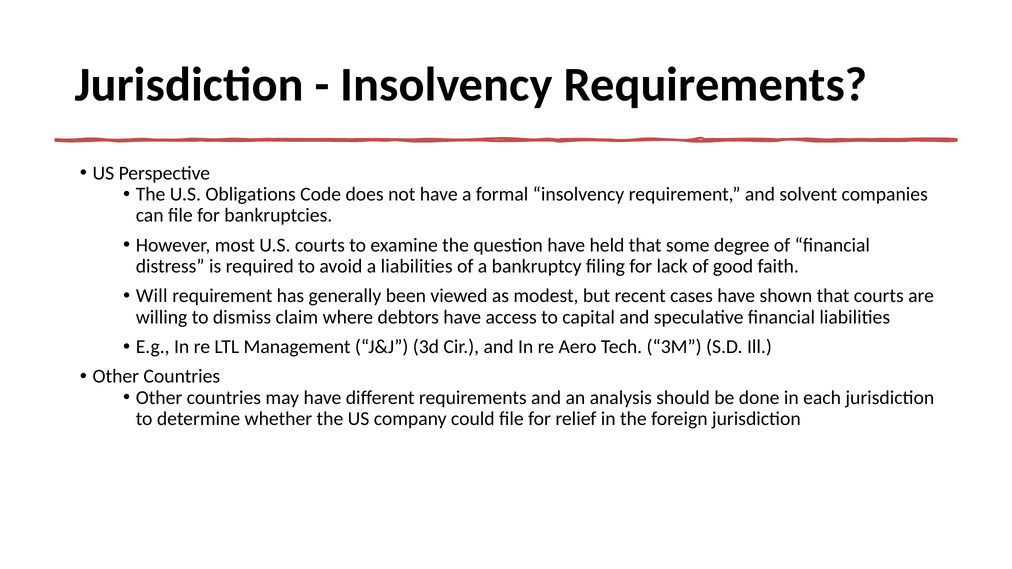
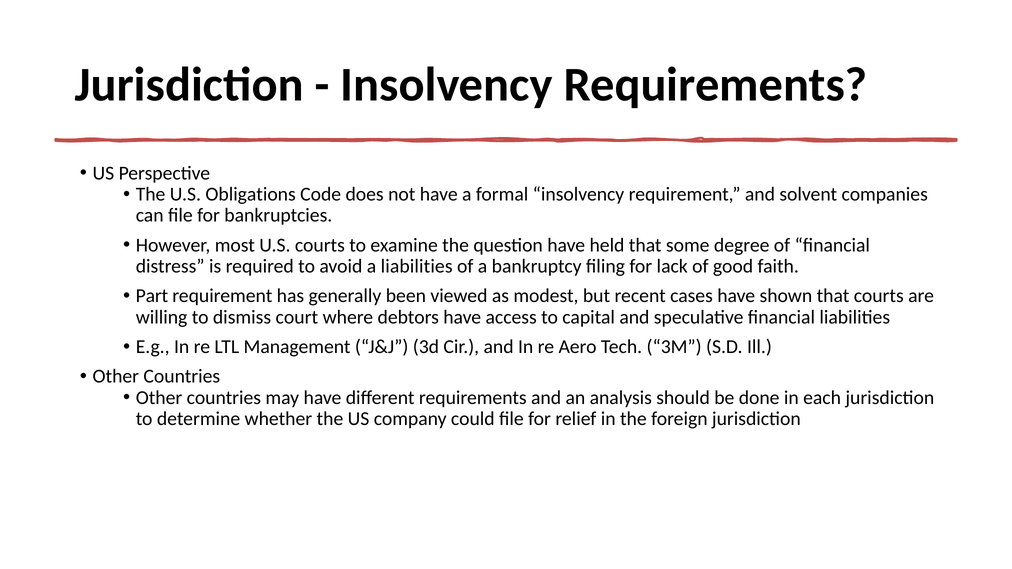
Will: Will -> Part (152, 296)
claim: claim -> court (297, 317)
